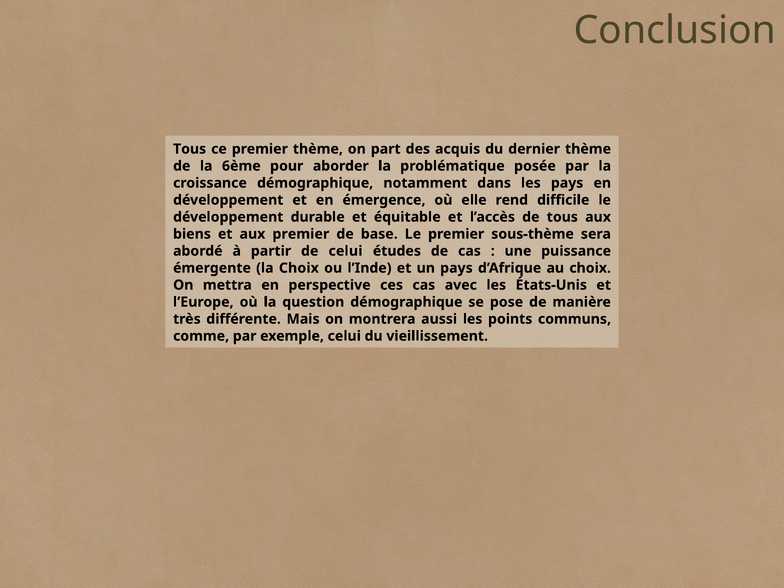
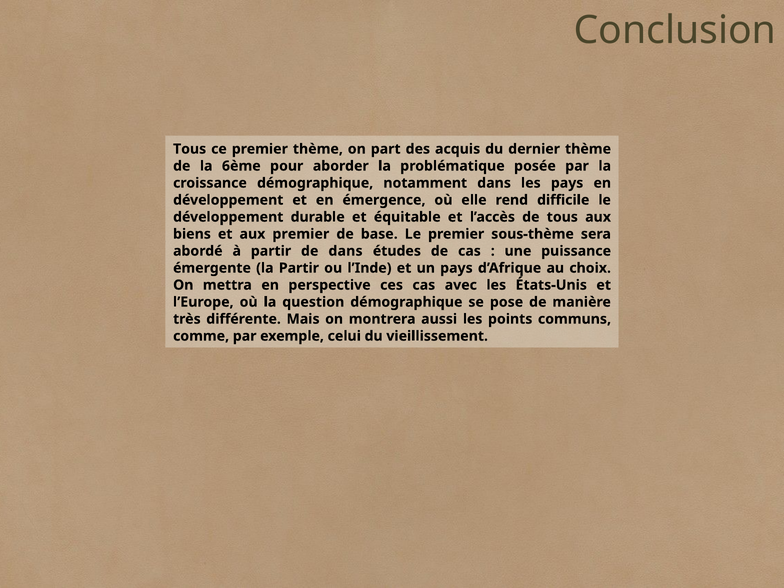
de celui: celui -> dans (345, 251)
la Choix: Choix -> Partir (299, 268)
